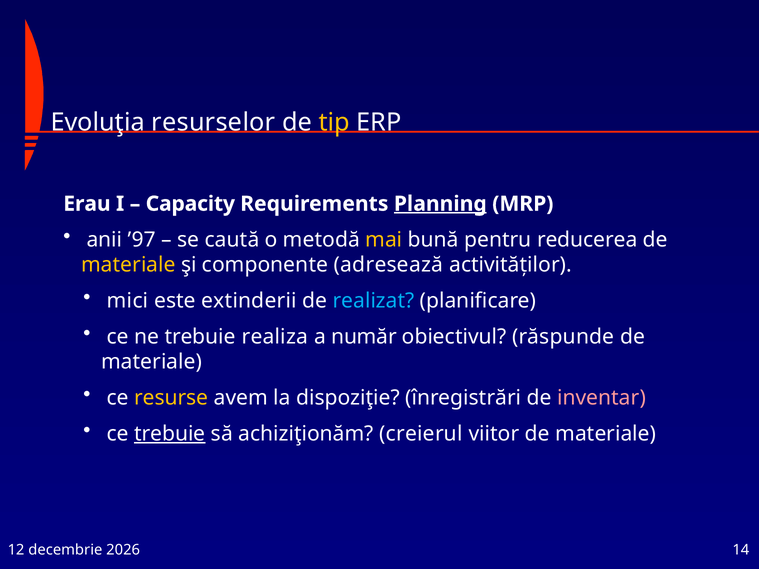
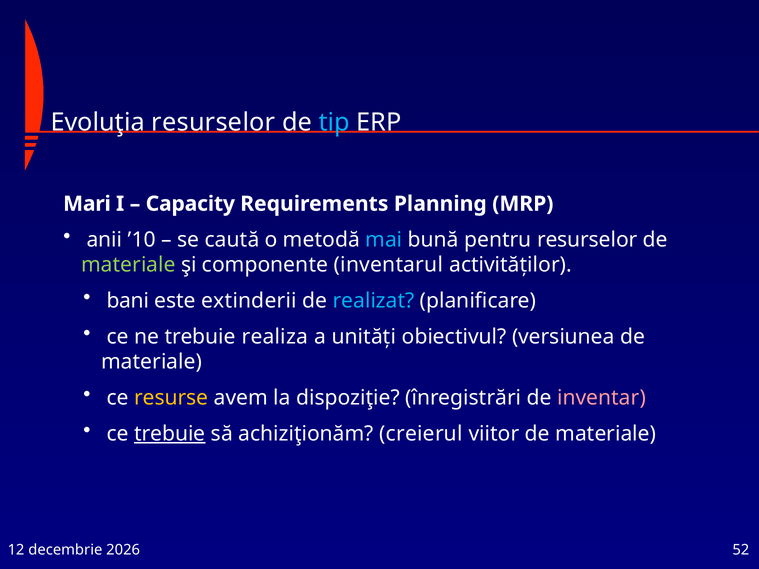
tip colour: yellow -> light blue (334, 122)
Erau: Erau -> Mari (87, 204)
Planning underline: present -> none (440, 204)
’97: ’97 -> ’10 (142, 240)
mai colour: yellow -> light blue (384, 240)
pentru reducerea: reducerea -> resurselor (587, 240)
materiale colour: yellow -> light green (128, 265)
adresează: adresează -> inventarul (388, 265)
mici: mici -> bani (128, 301)
număr: număr -> unităţi (364, 337)
răspunde: răspunde -> versiunea (563, 337)
14: 14 -> 52 (741, 550)
